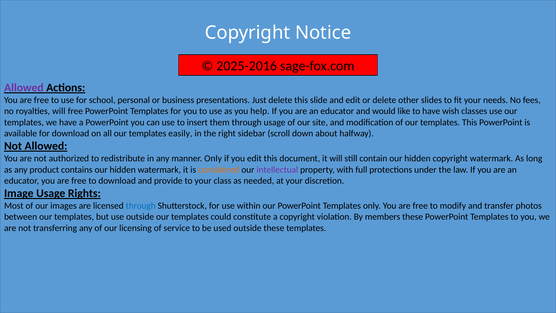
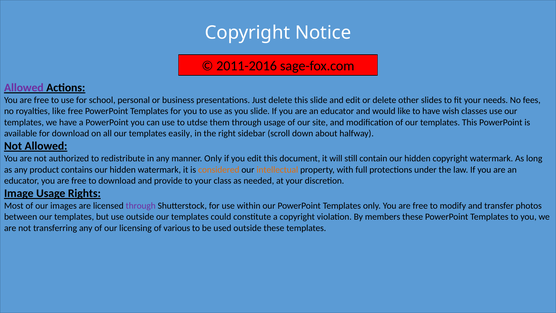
2025-2016: 2025-2016 -> 2011-2016 (247, 66)
royalties will: will -> like (59, 111)
you help: help -> slide (260, 111)
insert: insert -> utdse (197, 122)
intellectual colour: purple -> orange (277, 170)
through colour: blue -> purple (141, 206)
service: service -> various (177, 228)
